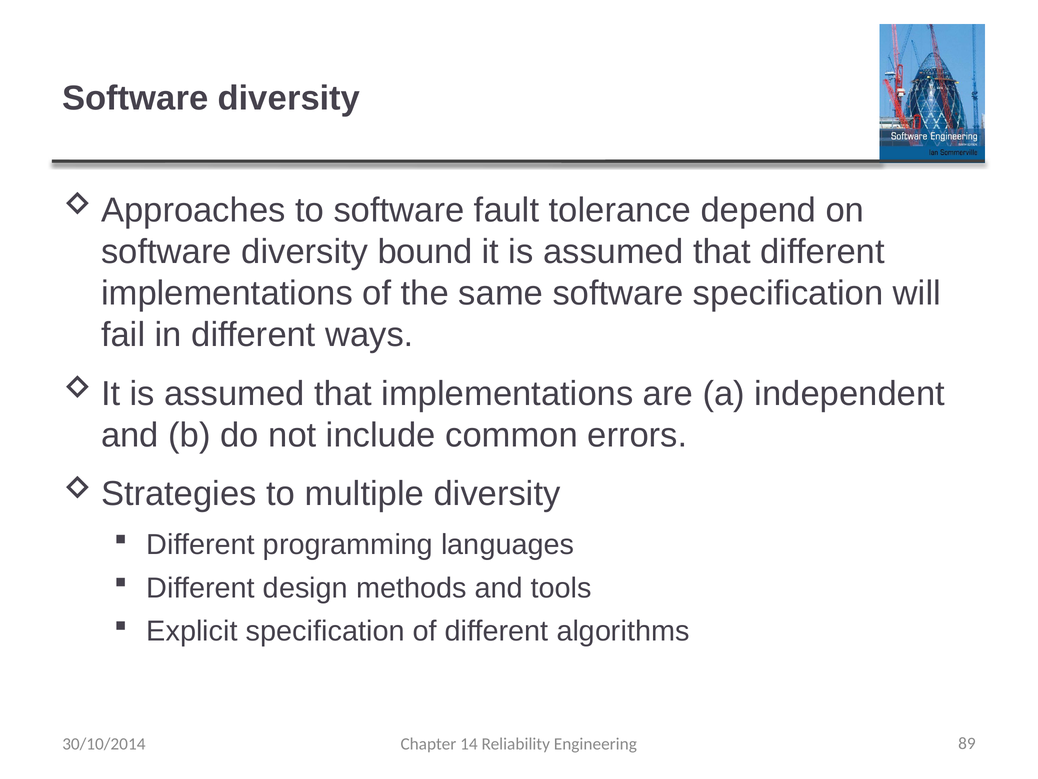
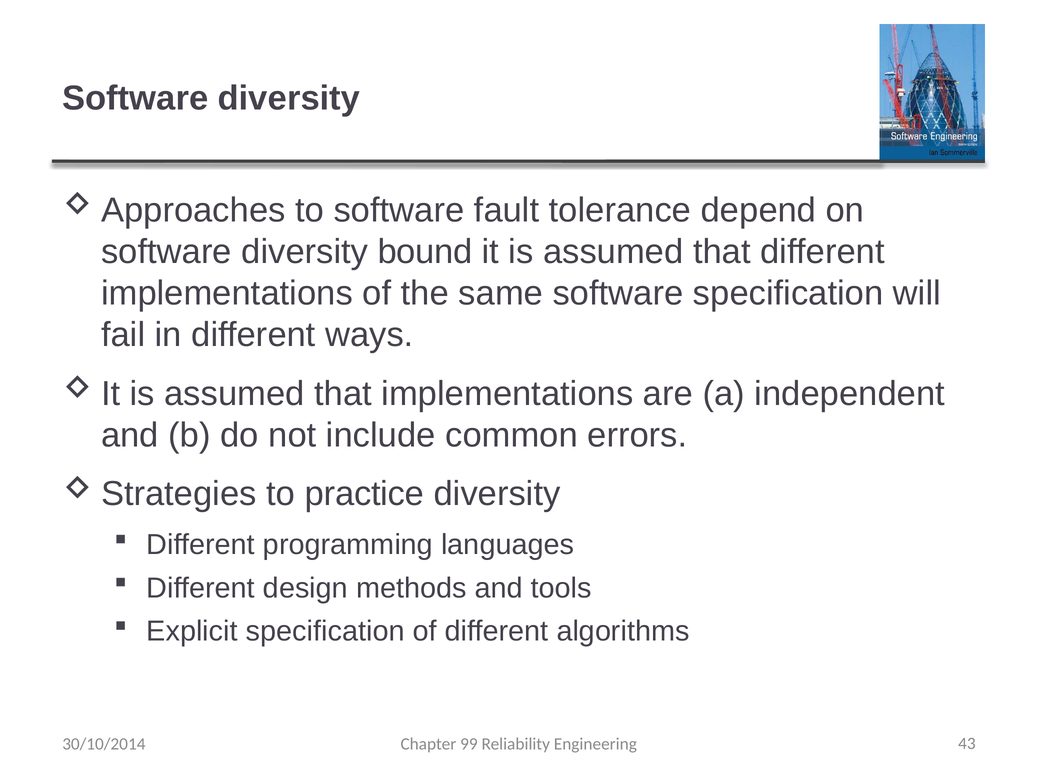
multiple: multiple -> practice (364, 494)
14: 14 -> 99 (469, 743)
89: 89 -> 43 (967, 743)
